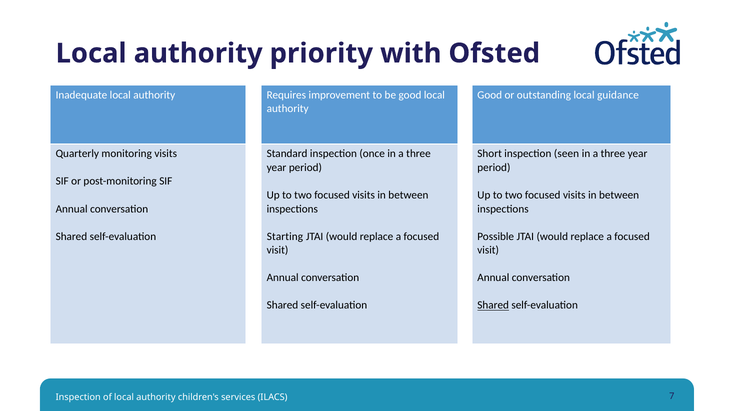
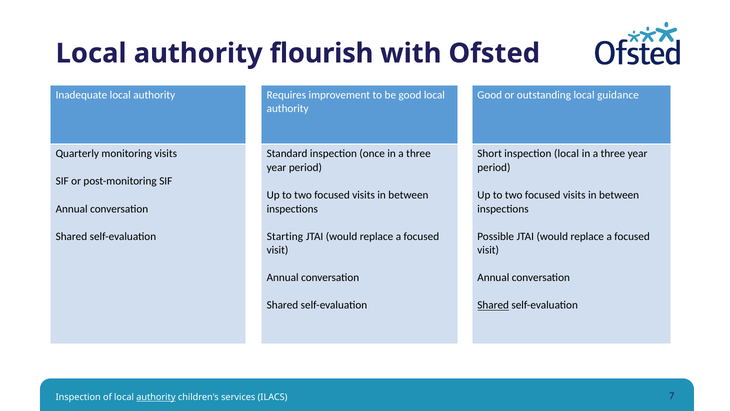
priority: priority -> flourish (322, 53)
inspection seen: seen -> local (567, 154)
authority underline: none -> present (156, 397)
